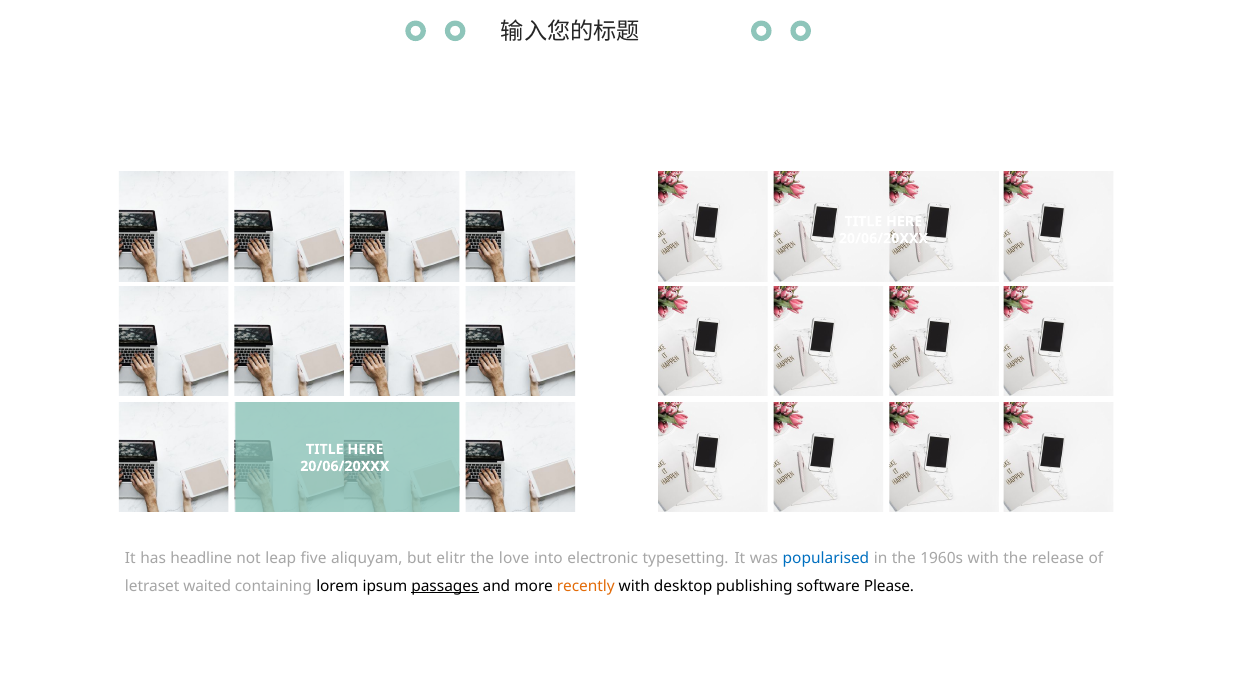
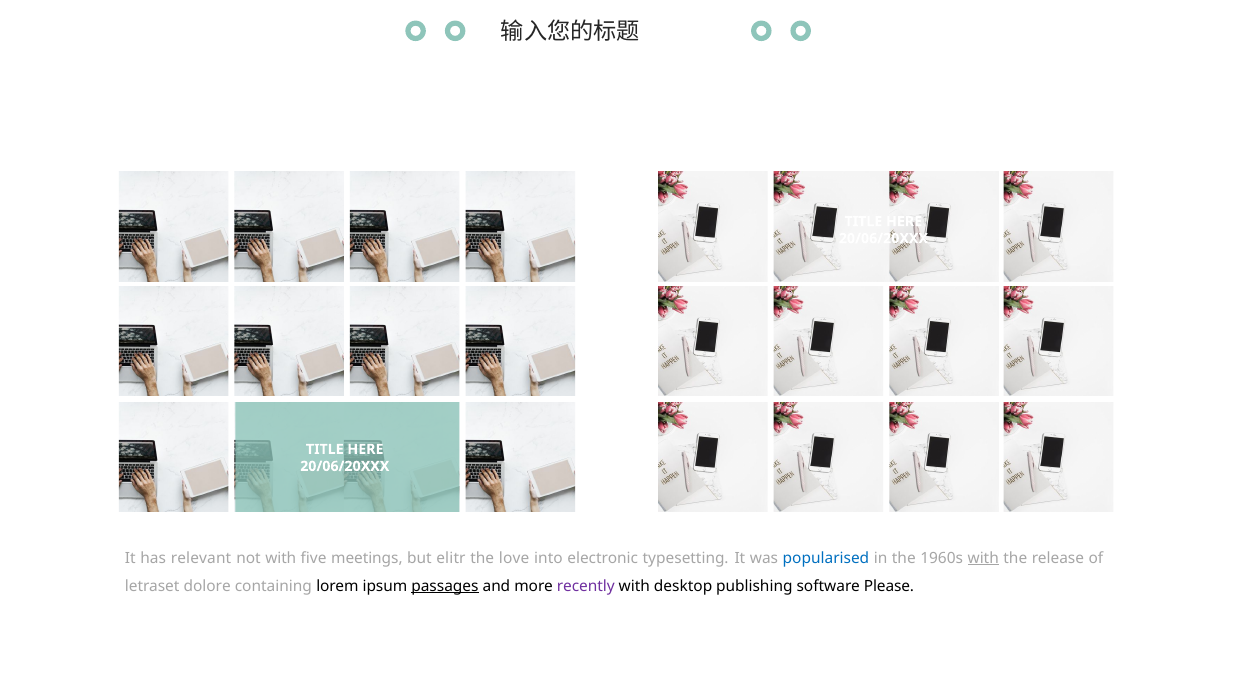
headline: headline -> relevant (201, 558)
not leap: leap -> with (281, 558)
aliquyam: aliquyam -> meetings (367, 558)
with underline: none -> present (983, 558)
waited: waited -> dolore (207, 586)
recently colour: orange -> purple (586, 586)
